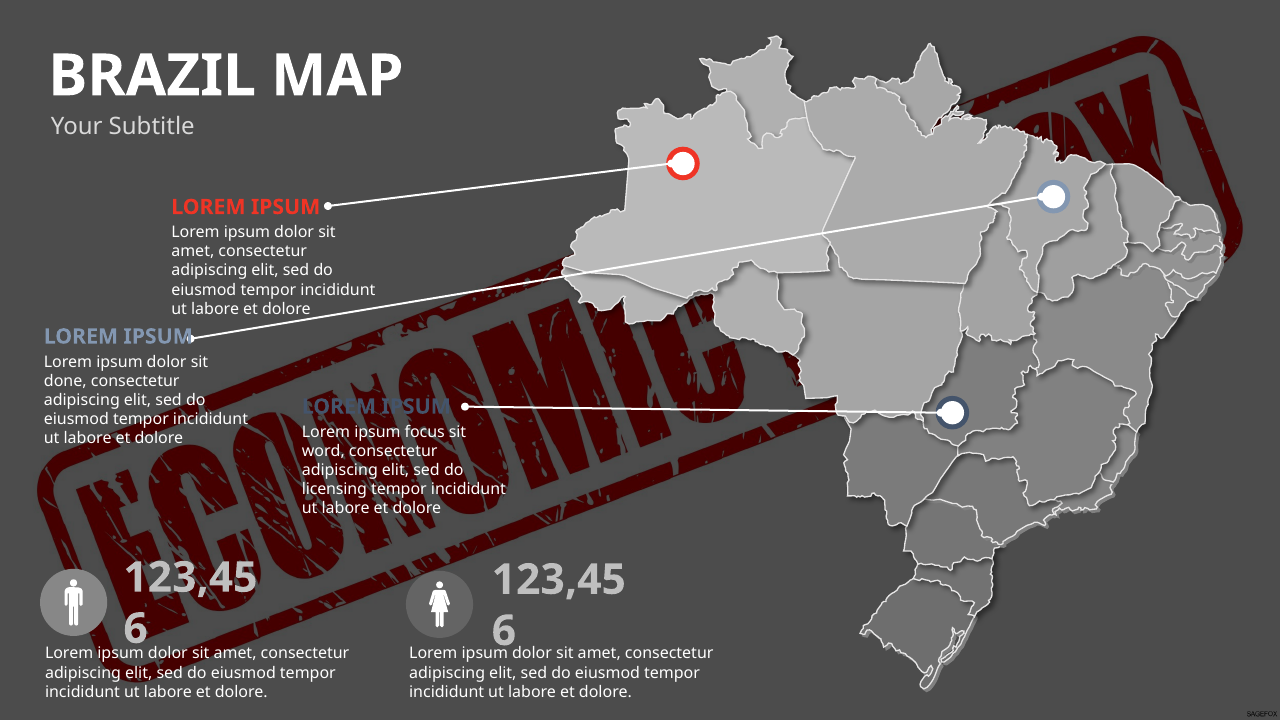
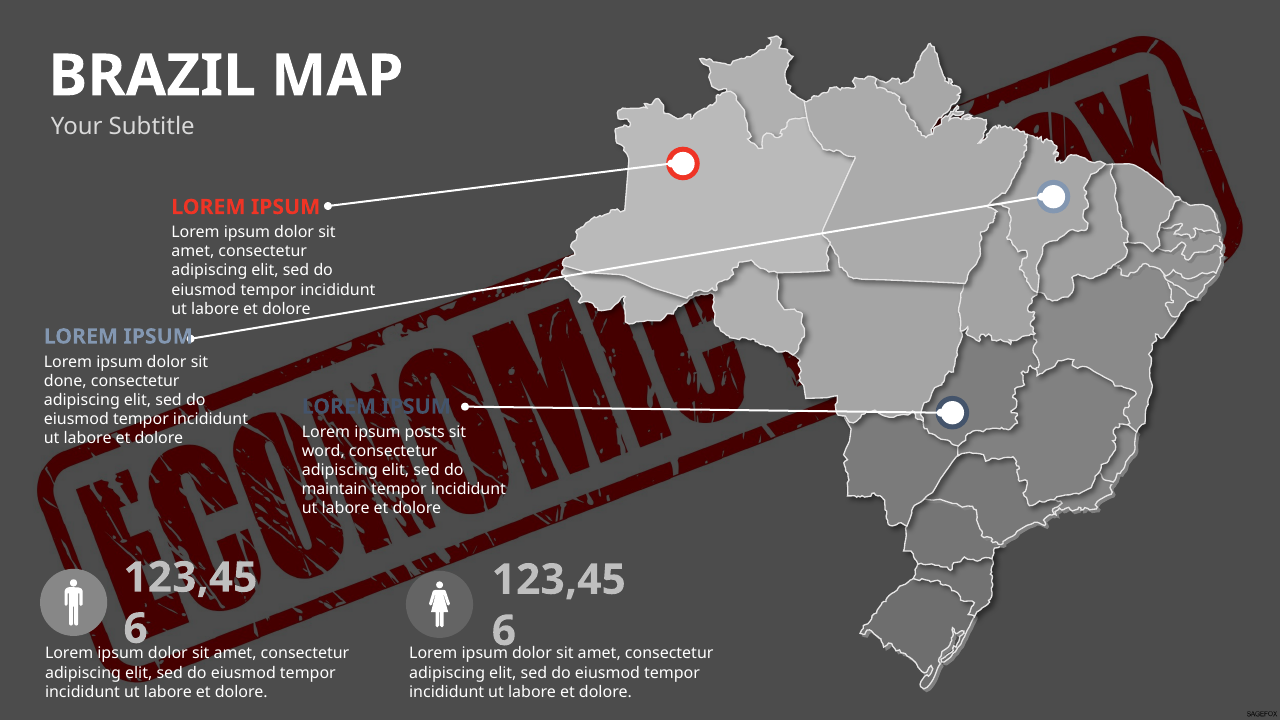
focus: focus -> posts (425, 432)
licensing: licensing -> maintain (334, 489)
